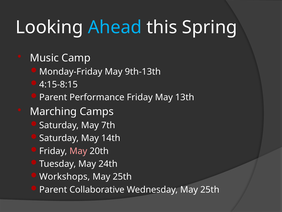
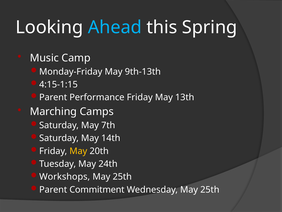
4:15-8:15: 4:15-8:15 -> 4:15-1:15 (58, 84)
May colour: pink -> yellow (78, 151)
Collaborative: Collaborative -> Commitment (97, 189)
